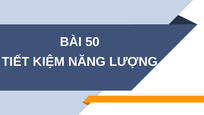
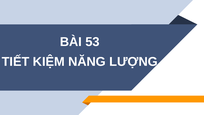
50: 50 -> 53 (92, 42)
